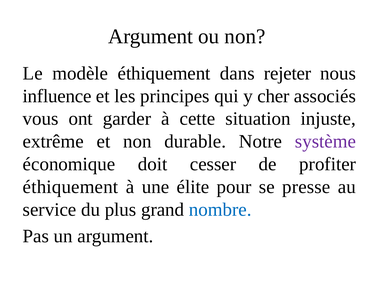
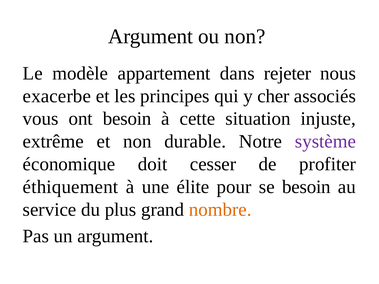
modèle éthiquement: éthiquement -> appartement (164, 73)
influence: influence -> exacerbe (57, 96)
ont garder: garder -> besoin (127, 119)
se presse: presse -> besoin (306, 187)
nombre colour: blue -> orange (220, 210)
